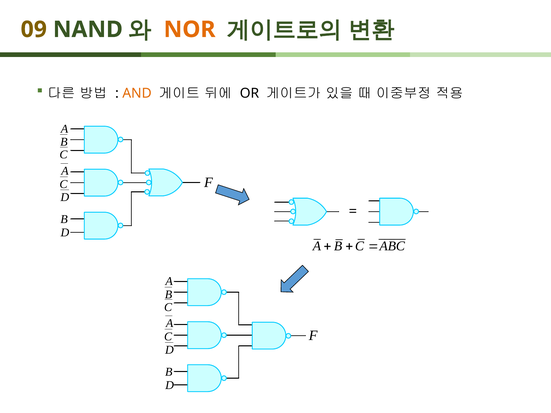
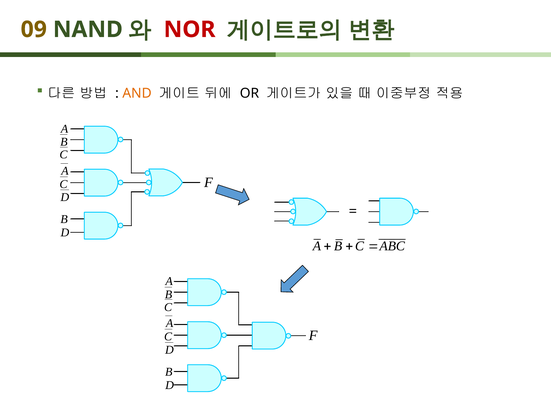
NOR colour: orange -> red (190, 29)
